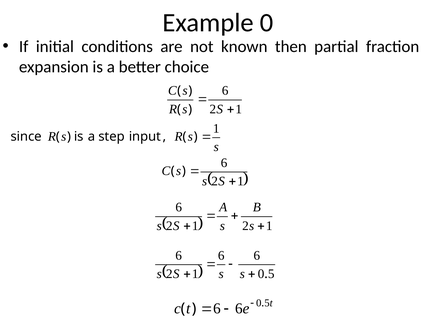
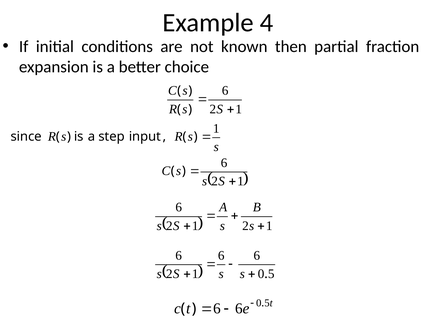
Example 0: 0 -> 4 (267, 23)
